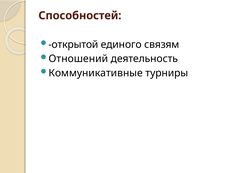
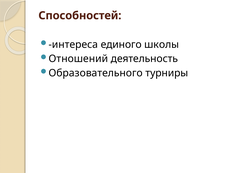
открытой: открытой -> интереса (73, 44)
связям: связям -> школы (162, 44)
Коммуникативные: Коммуникативные -> Образовательного (96, 73)
